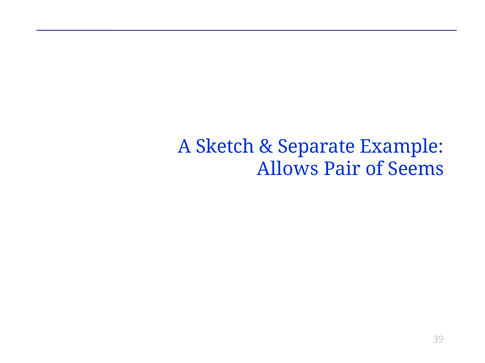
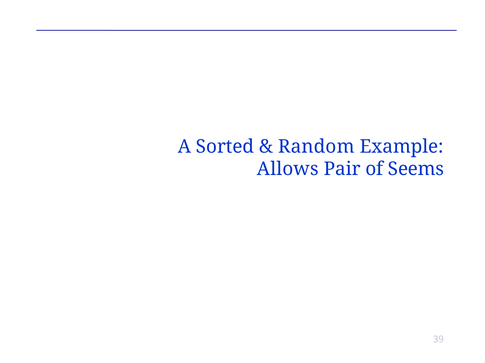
Sketch: Sketch -> Sorted (225, 147)
Separate: Separate -> Random (316, 147)
